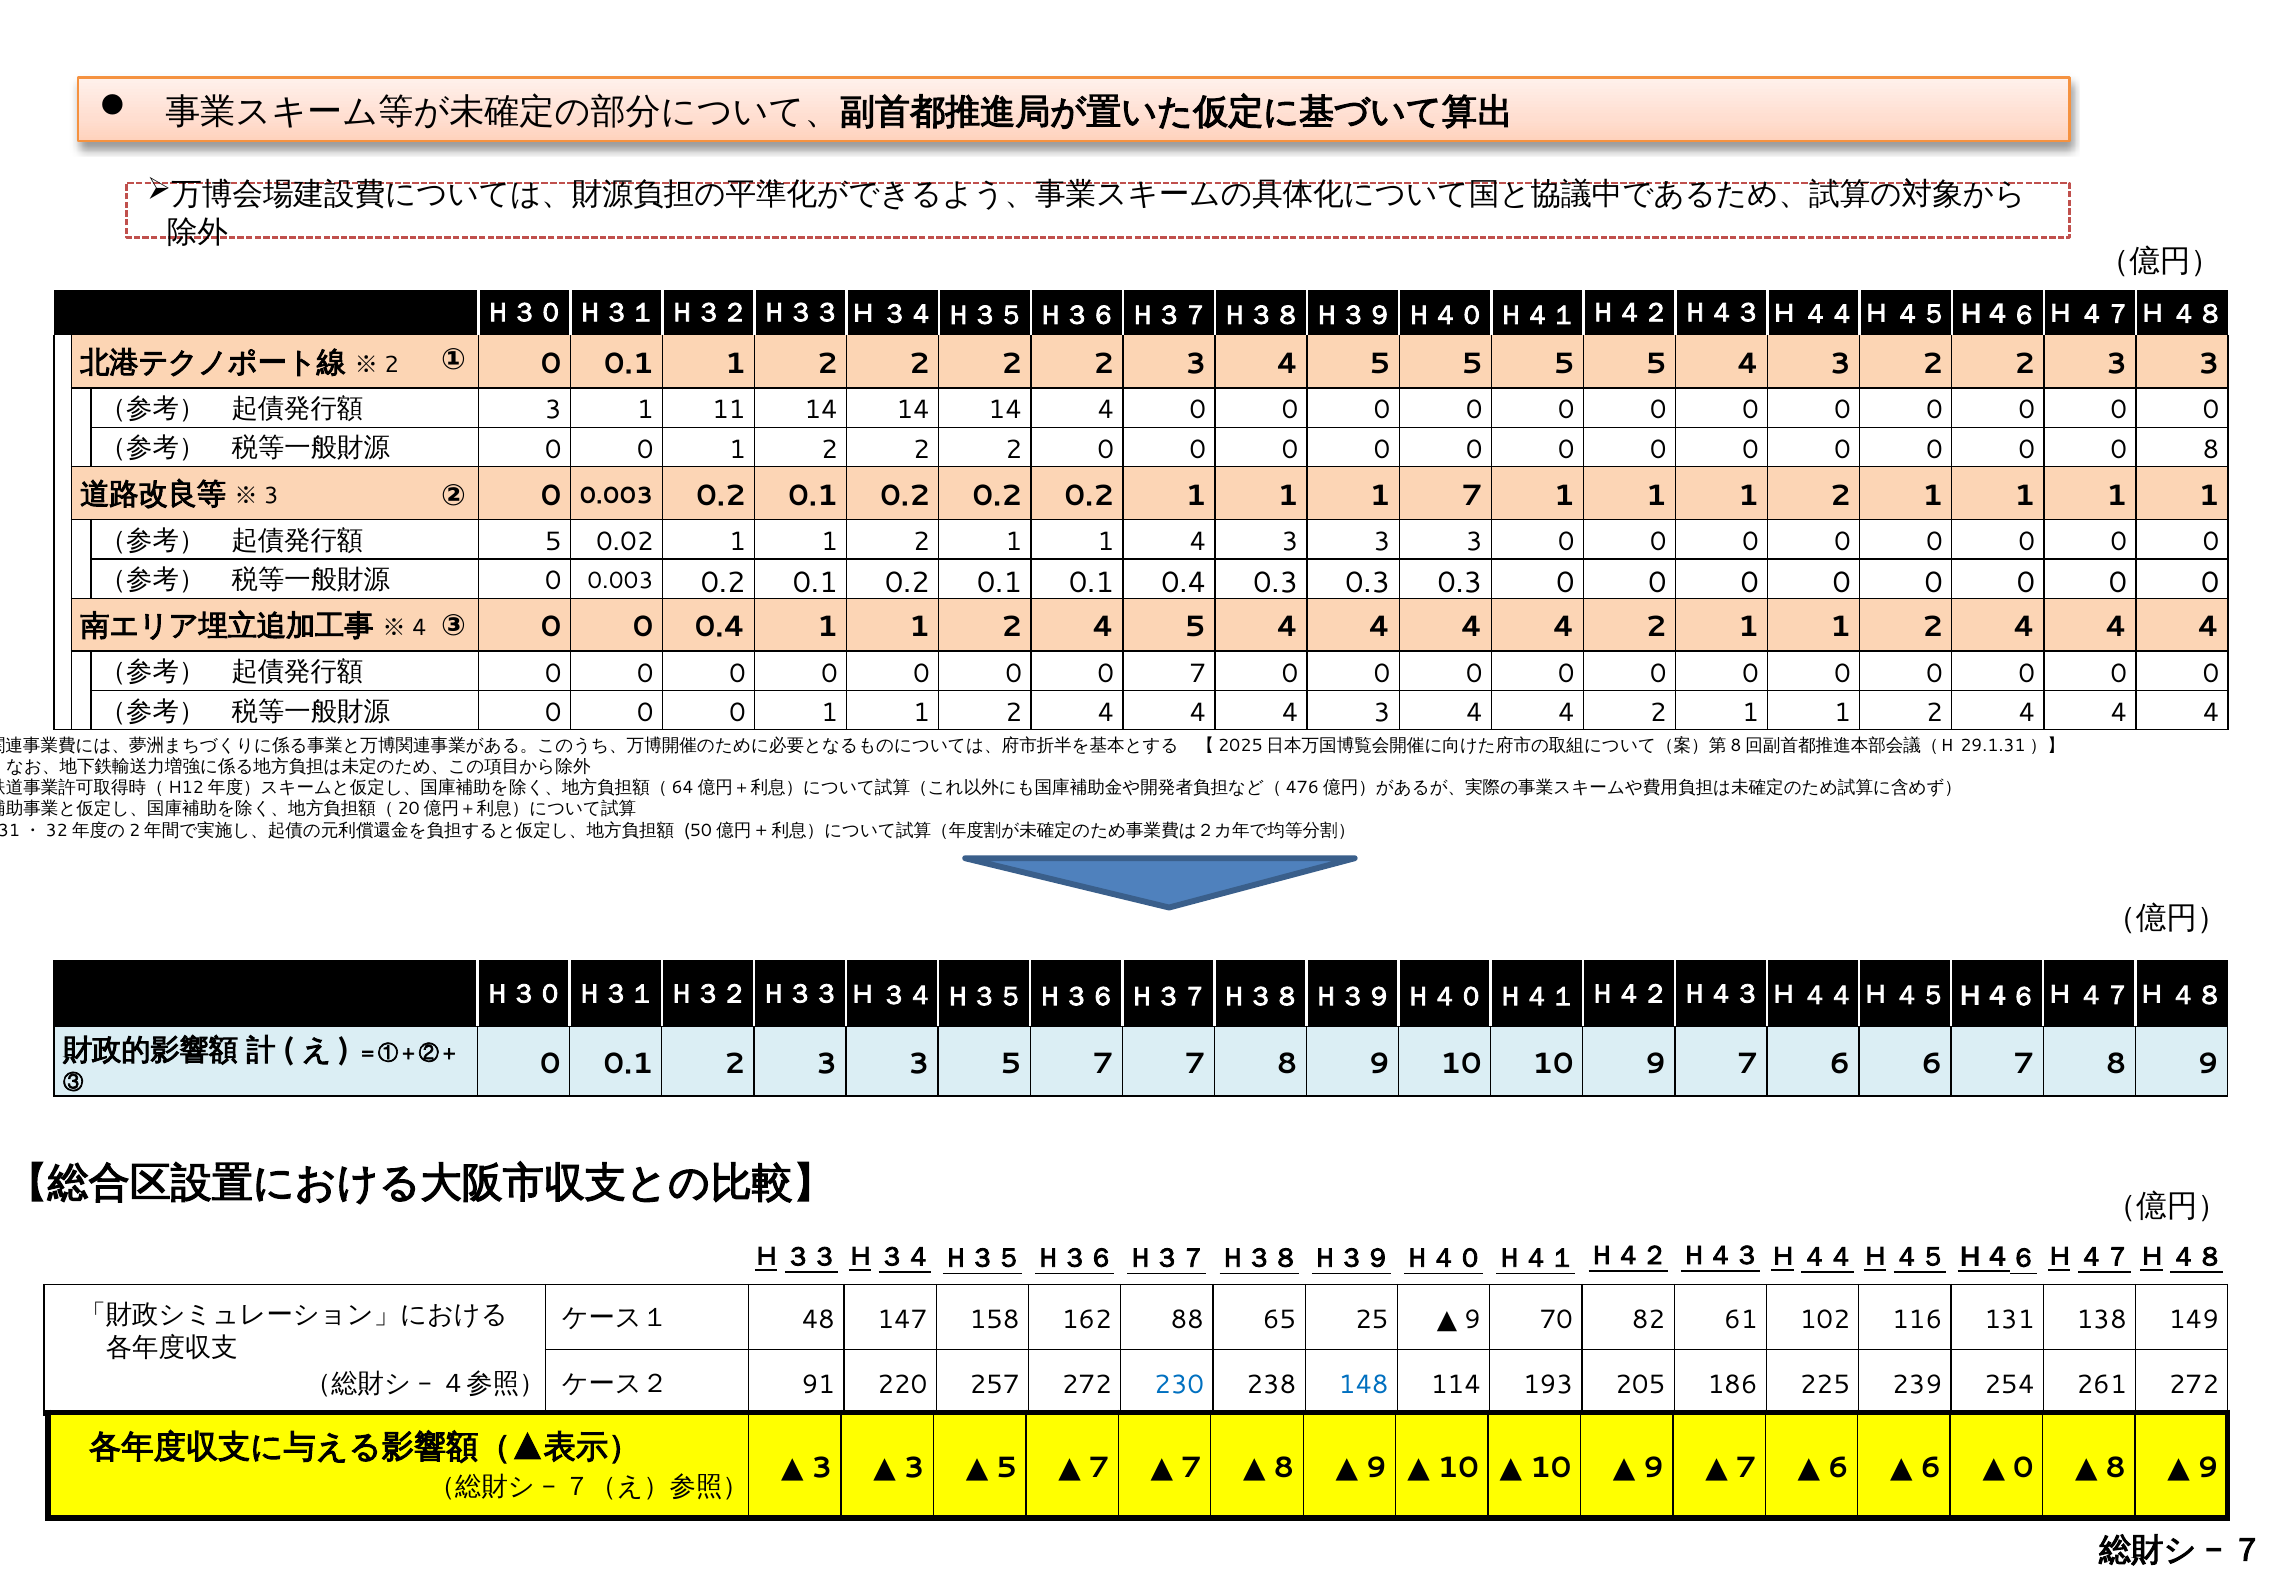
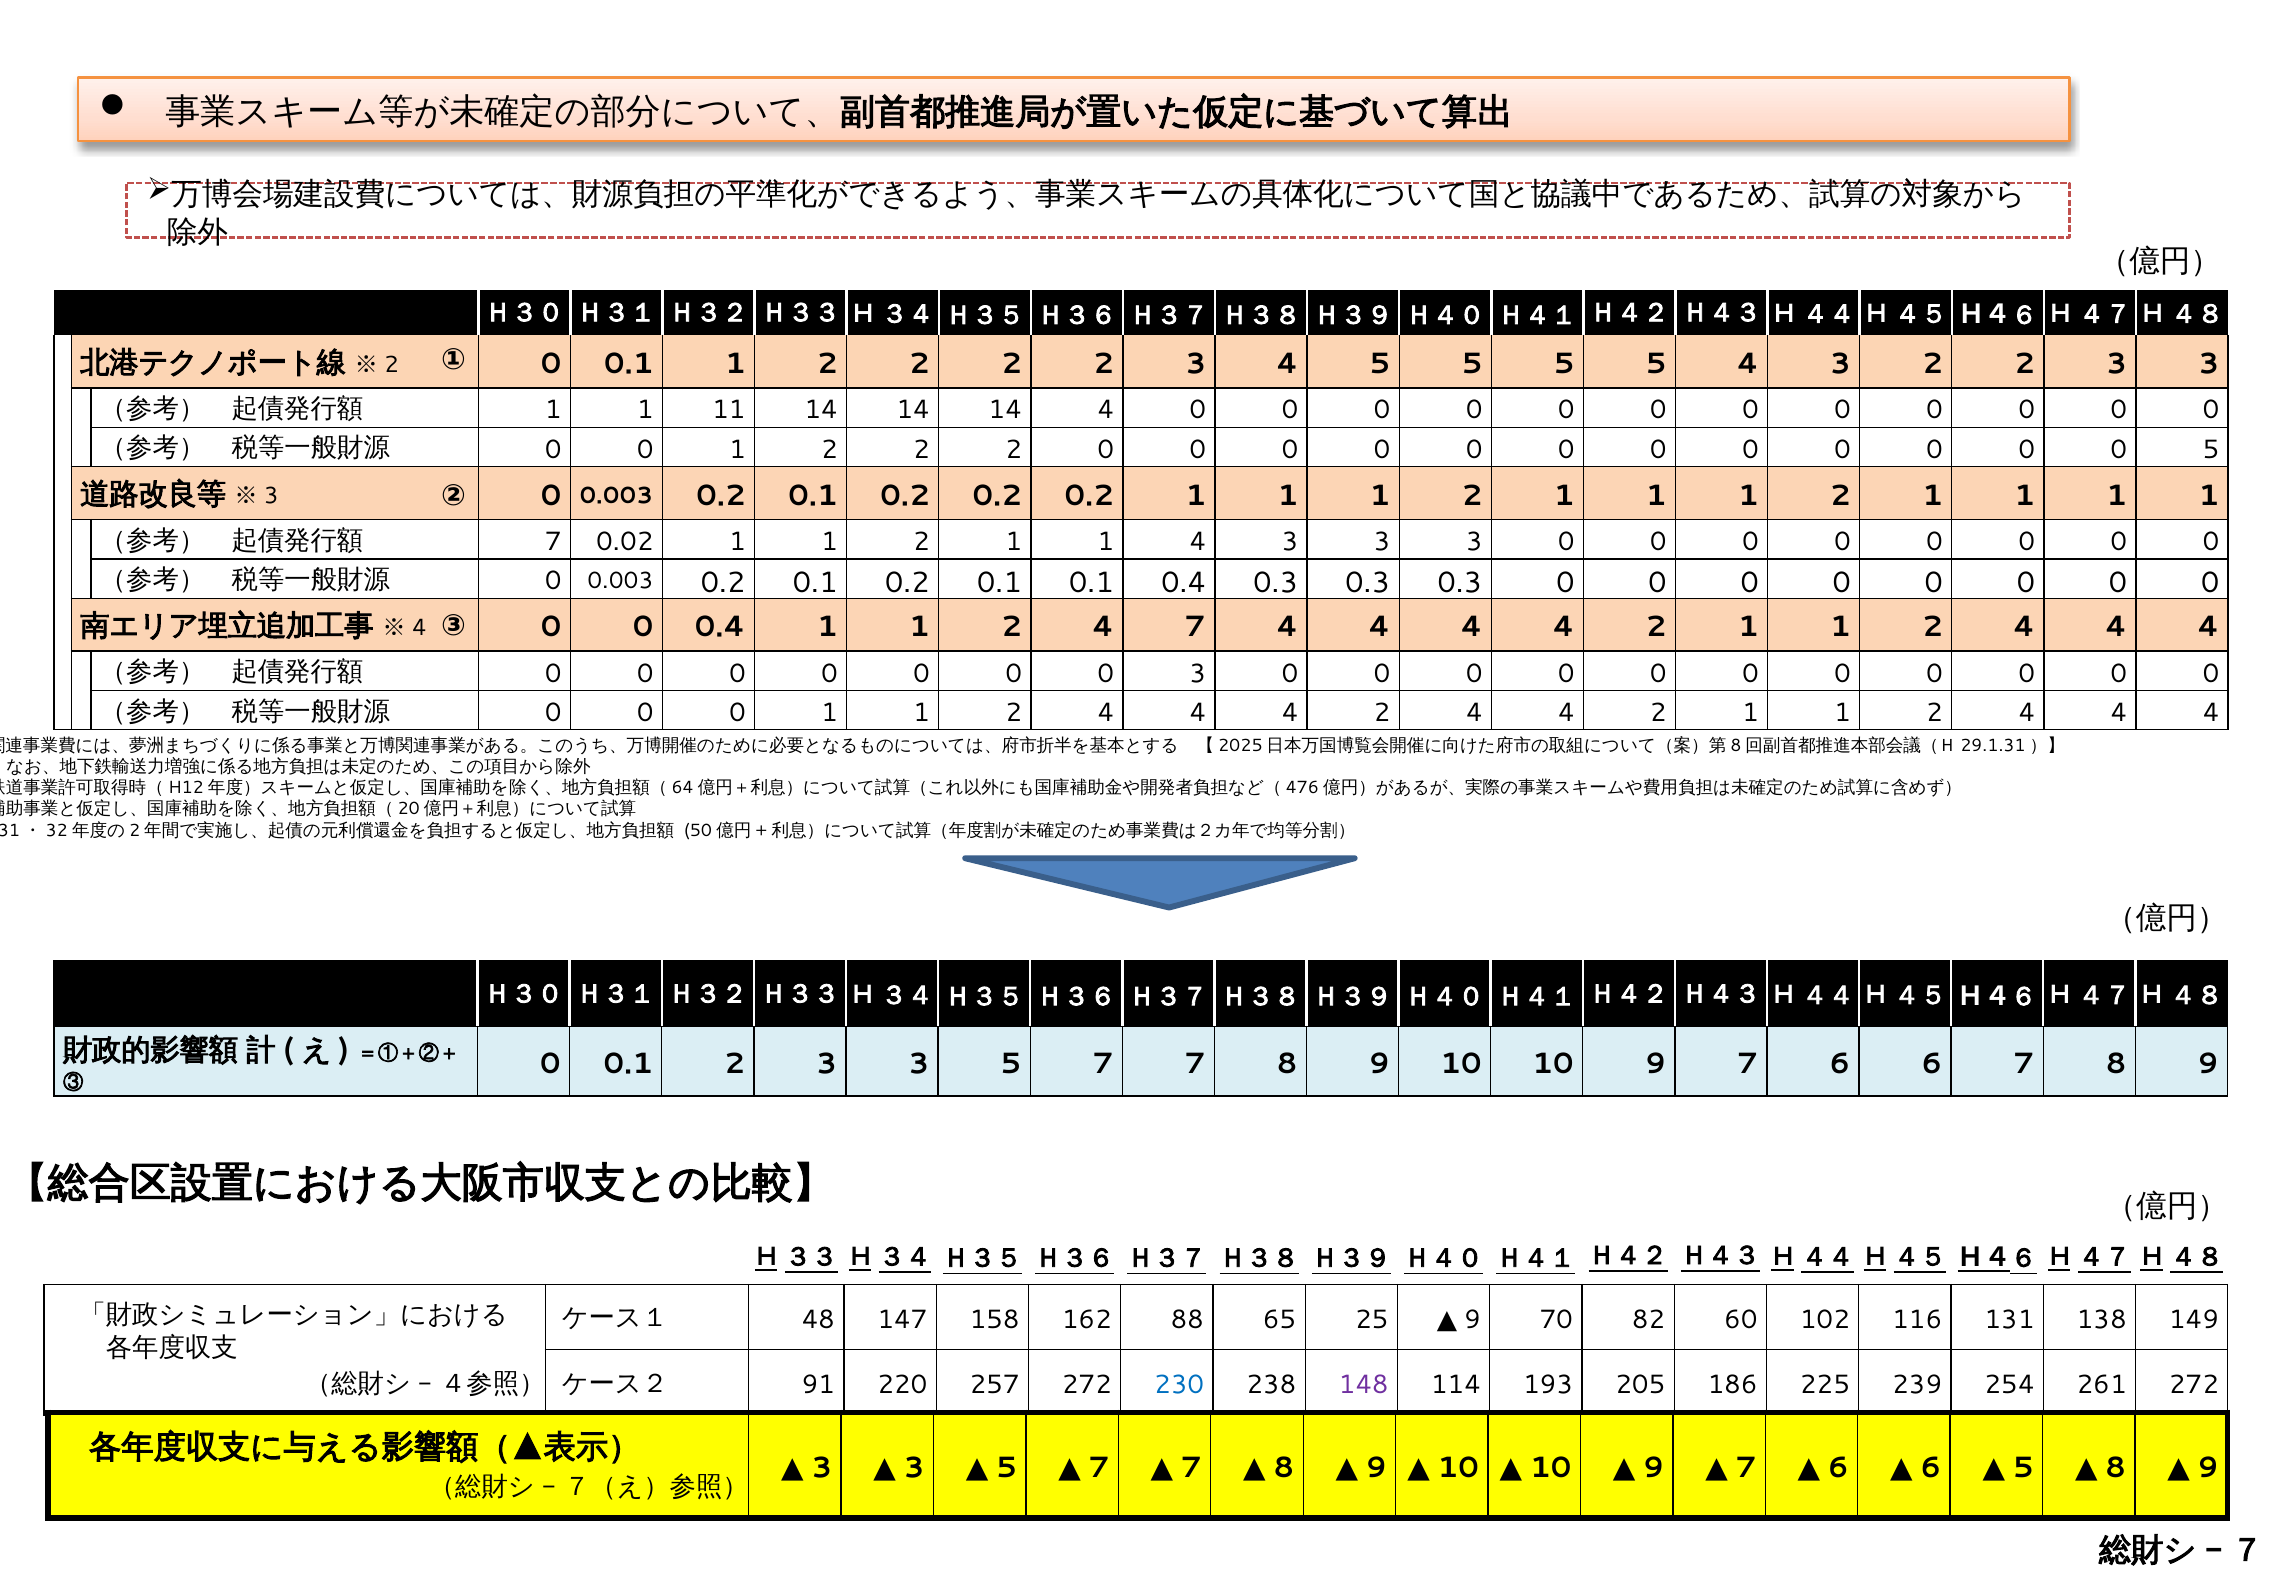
3: 3 -> 1 (553, 410)
0 8: 8 -> 5 (2211, 449)
7: 7 -> 2 (1472, 496)
5: 5 -> 7 (553, 542)
2 4 5: 5 -> 7 (1195, 627)
0 7: 7 -> 3 (1198, 673)
3: 3 -> 2 (1382, 712)
61: 61 -> 60 (1741, 1319)
148 colour: blue -> purple (1364, 1385)
0: 0 -> 5 (2023, 1467)
